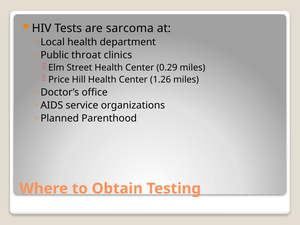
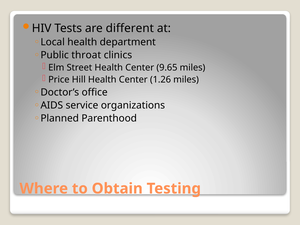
sarcoma: sarcoma -> different (130, 28)
0.29: 0.29 -> 9.65 (167, 68)
